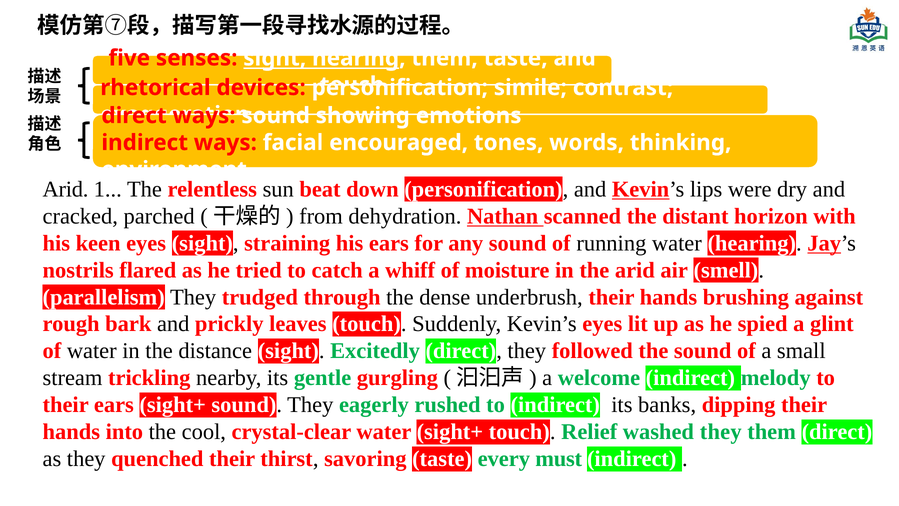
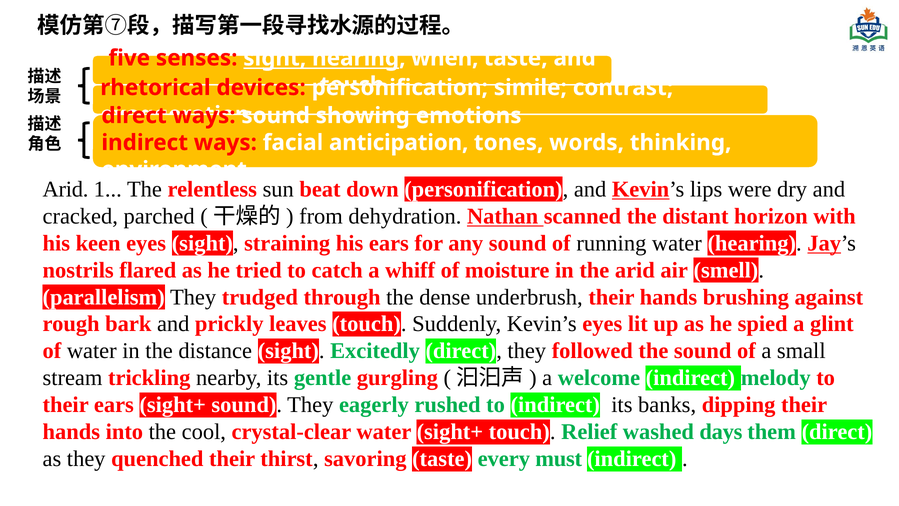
hearing them: them -> when (445, 58)
encouraged: encouraged -> anticipation (399, 143)
washed they: they -> days (721, 432)
